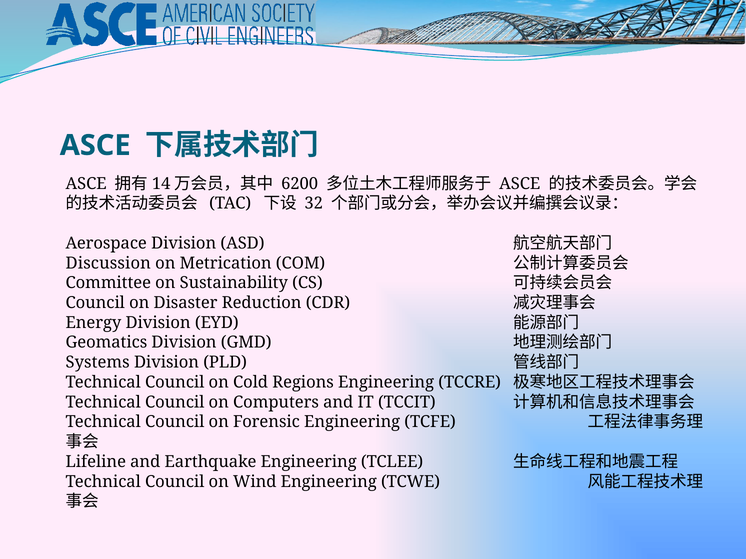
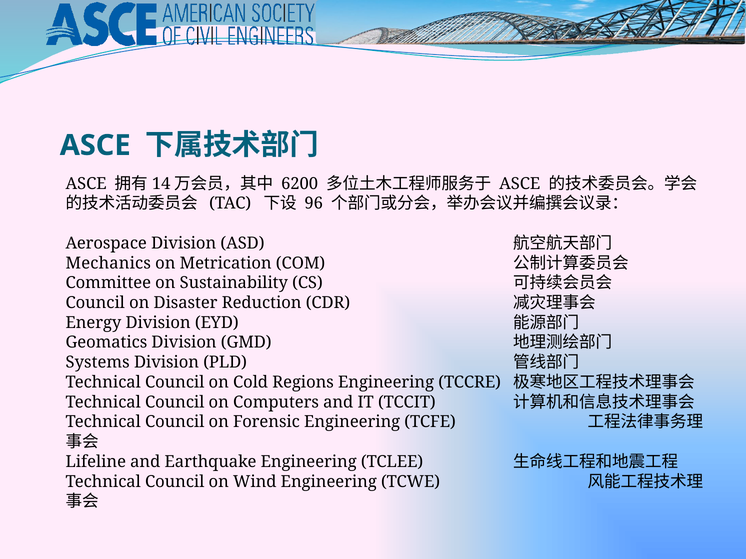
32: 32 -> 96 (314, 204)
Discussion: Discussion -> Mechanics (108, 263)
